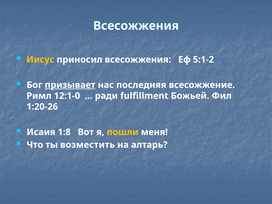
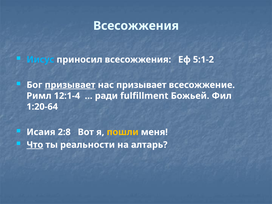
Иисус colour: yellow -> light blue (40, 60)
нас последняя: последняя -> призывает (141, 85)
12:1-0: 12:1-0 -> 12:1-4 (67, 96)
1:20-26: 1:20-26 -> 1:20-64 (42, 107)
1:8: 1:8 -> 2:8 (64, 132)
Что underline: none -> present (35, 145)
возместить: возместить -> реальности (88, 145)
